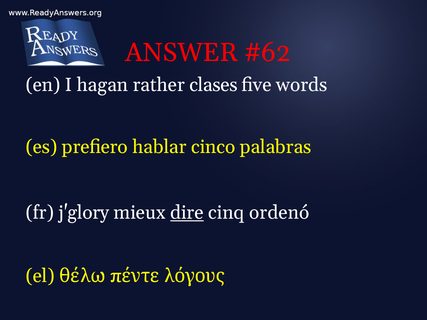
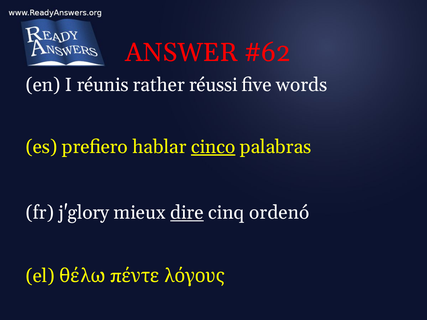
hagan: hagan -> réunis (103, 85)
clases: clases -> réussi (213, 85)
cinco underline: none -> present (213, 147)
